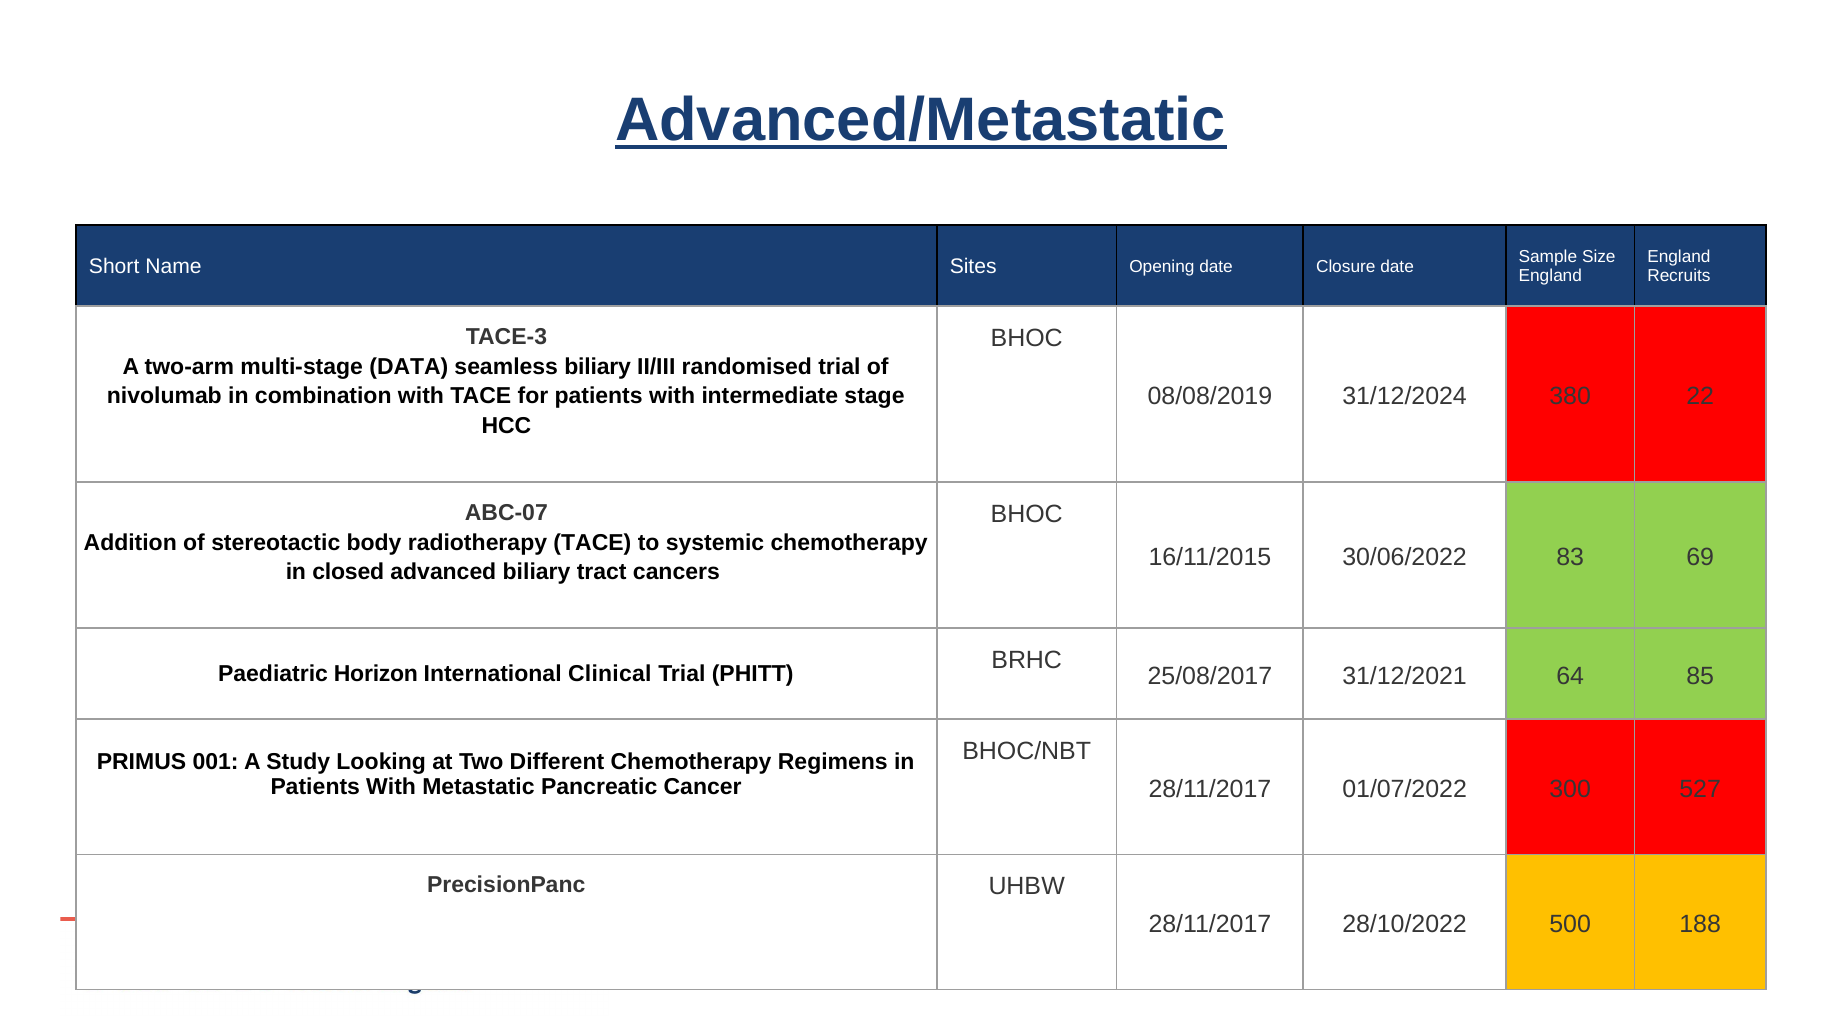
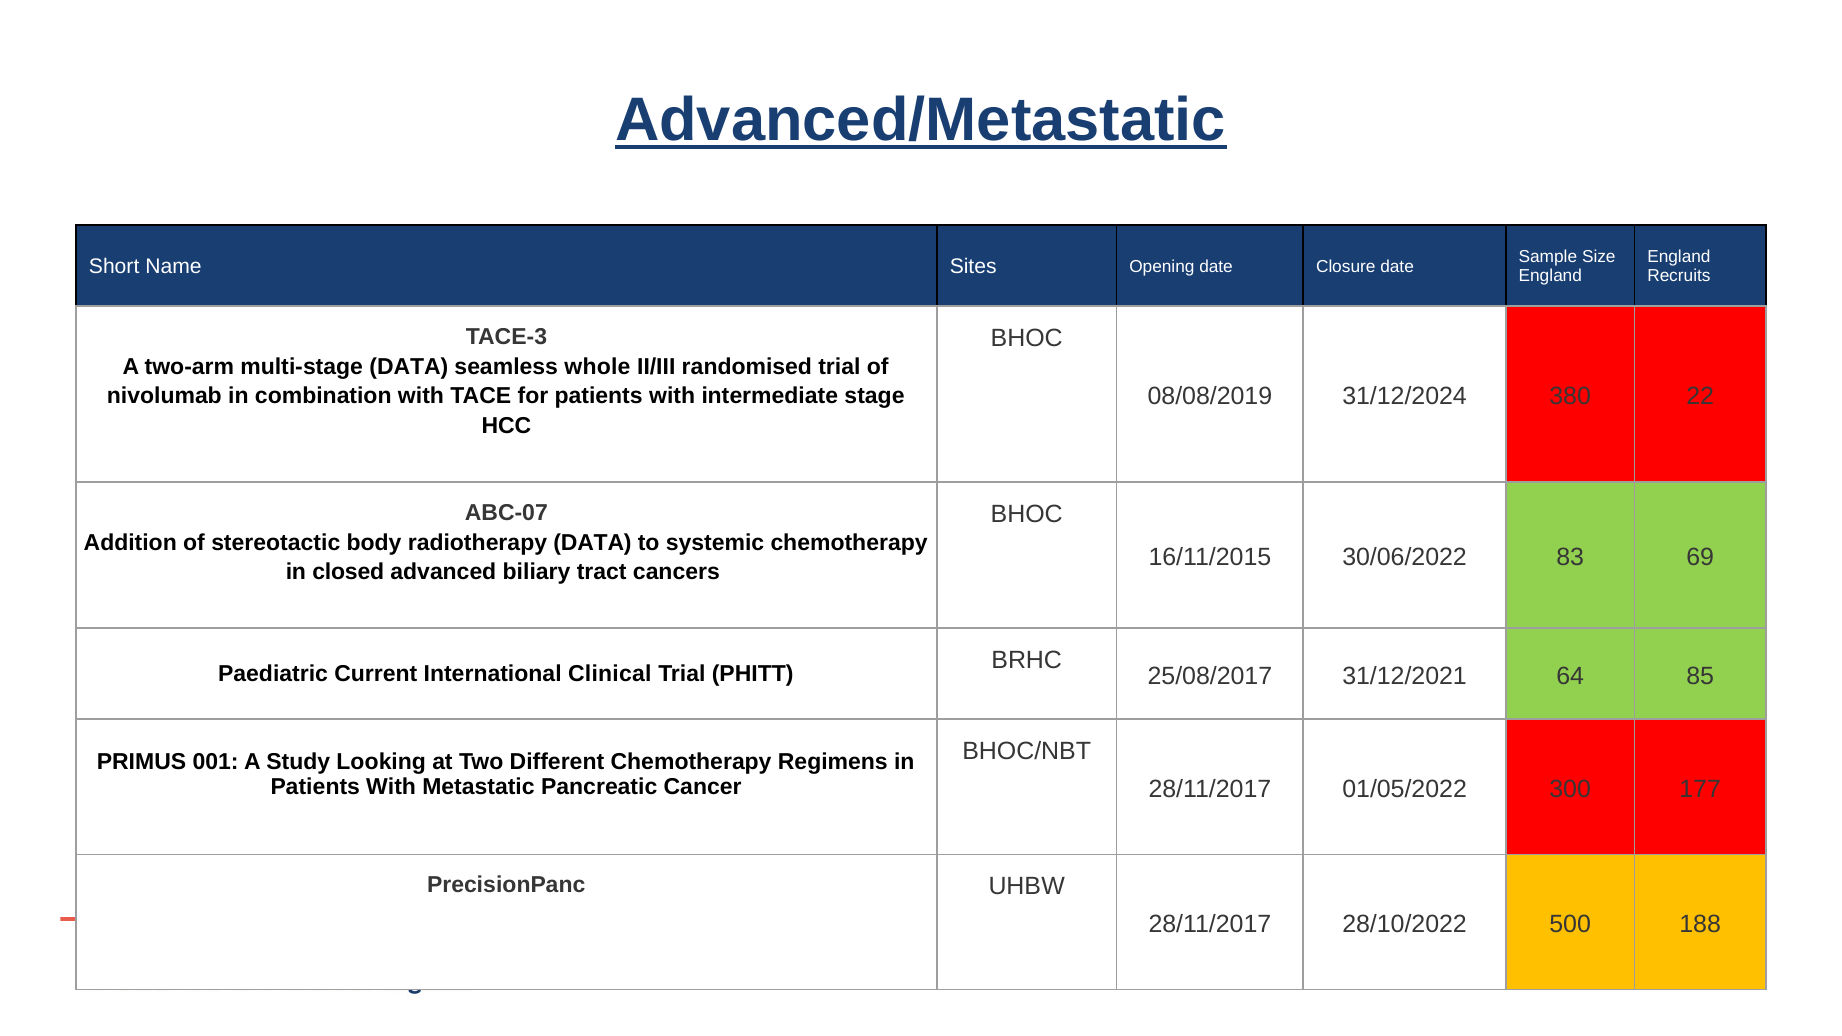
seamless biliary: biliary -> whole (597, 367)
radiotherapy TACE: TACE -> DATA (593, 543)
Horizon: Horizon -> Current (376, 674)
01/07/2022: 01/07/2022 -> 01/05/2022 (1405, 789)
527: 527 -> 177 (1700, 789)
